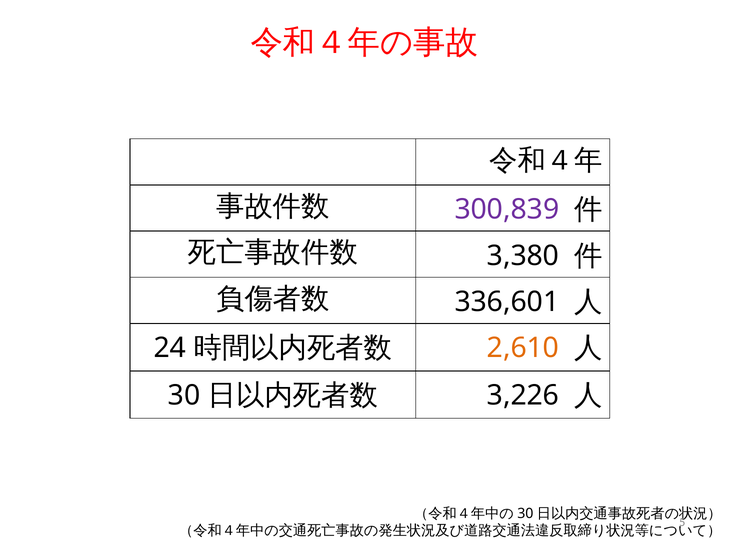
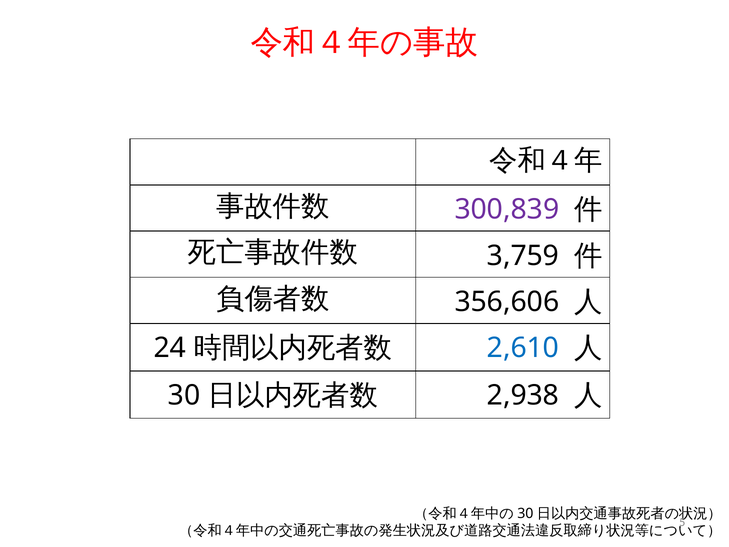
3,380: 3,380 -> 3,759 (523, 256)
336,601: 336,601 -> 356,606 (507, 302)
2,610 colour: orange -> blue (523, 348)
3,226: 3,226 -> 2,938 (523, 395)
